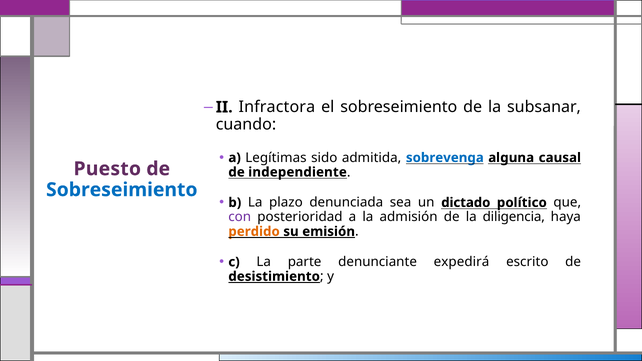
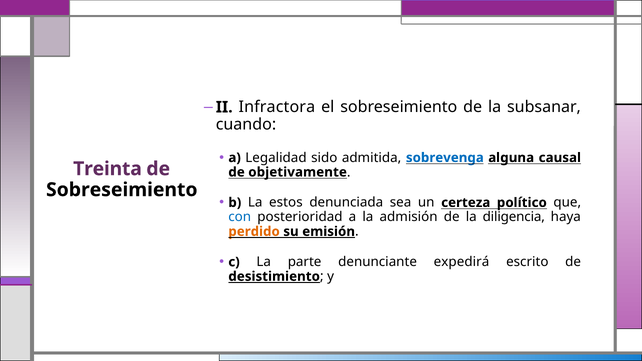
Legítimas: Legítimas -> Legalidad (276, 158)
Puesto: Puesto -> Treinta (107, 169)
independiente: independiente -> objetivamente (298, 172)
Sobreseimiento colour: blue -> black (122, 190)
plazo: plazo -> estos (286, 203)
dictado: dictado -> certeza (466, 203)
con colour: purple -> blue (240, 217)
